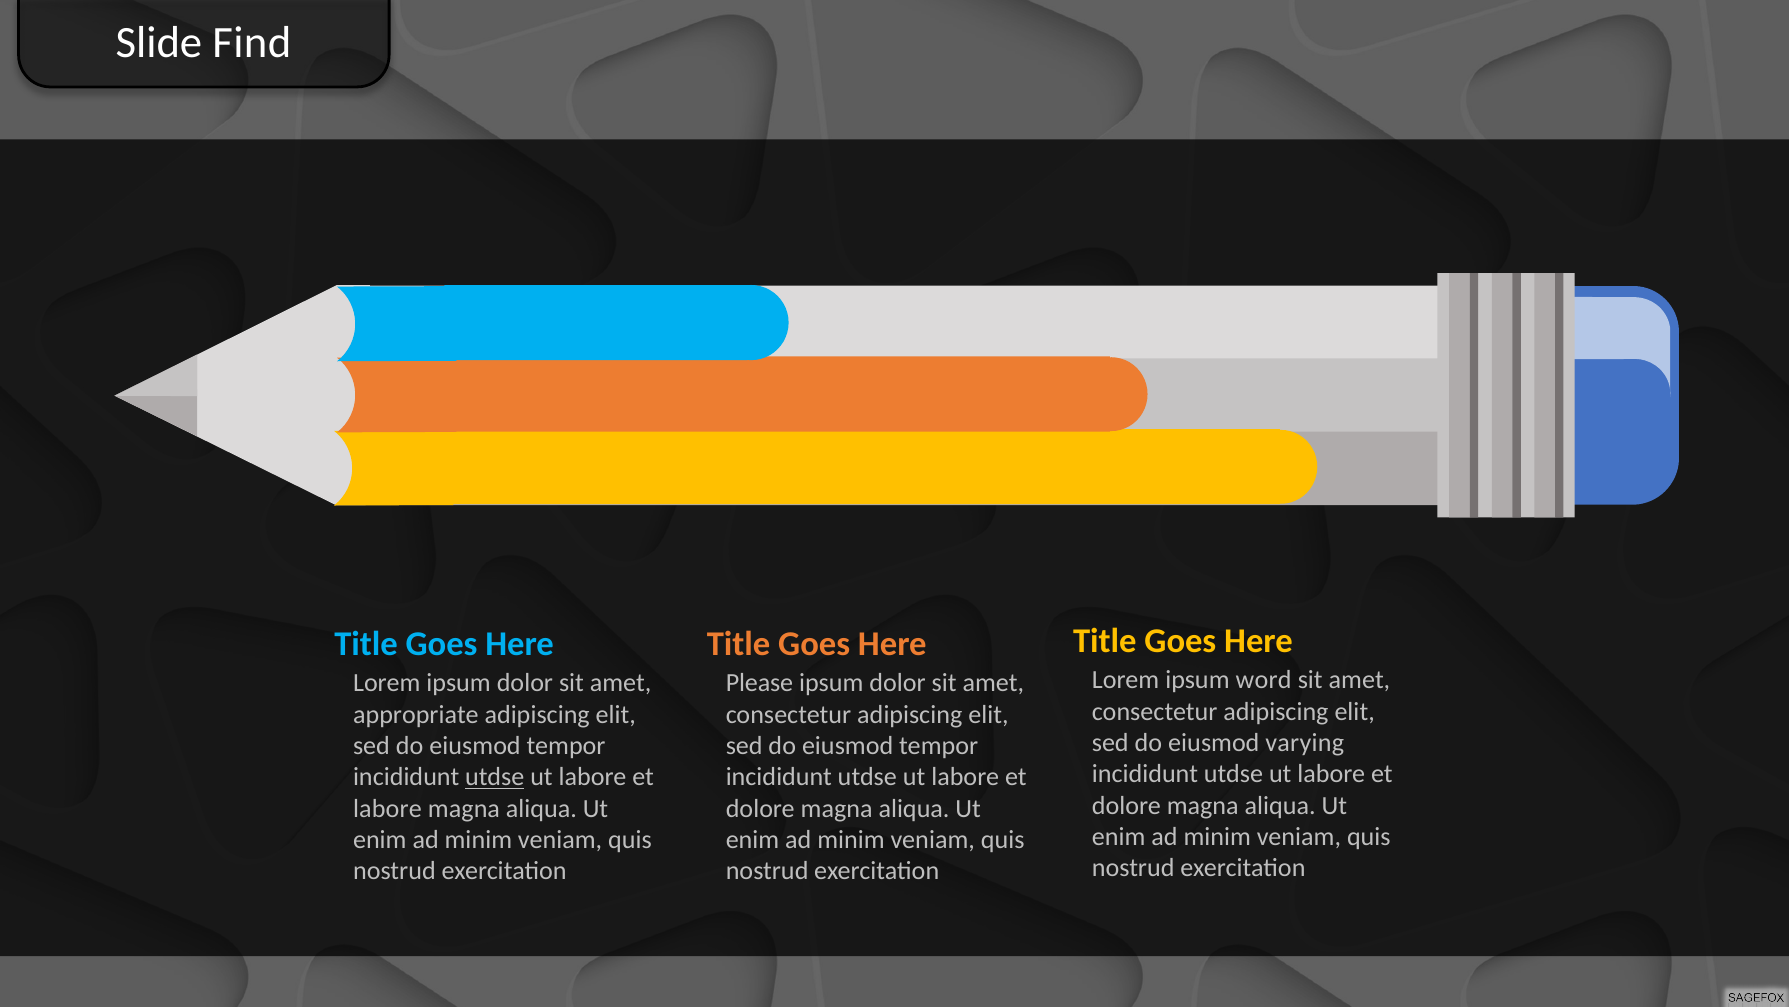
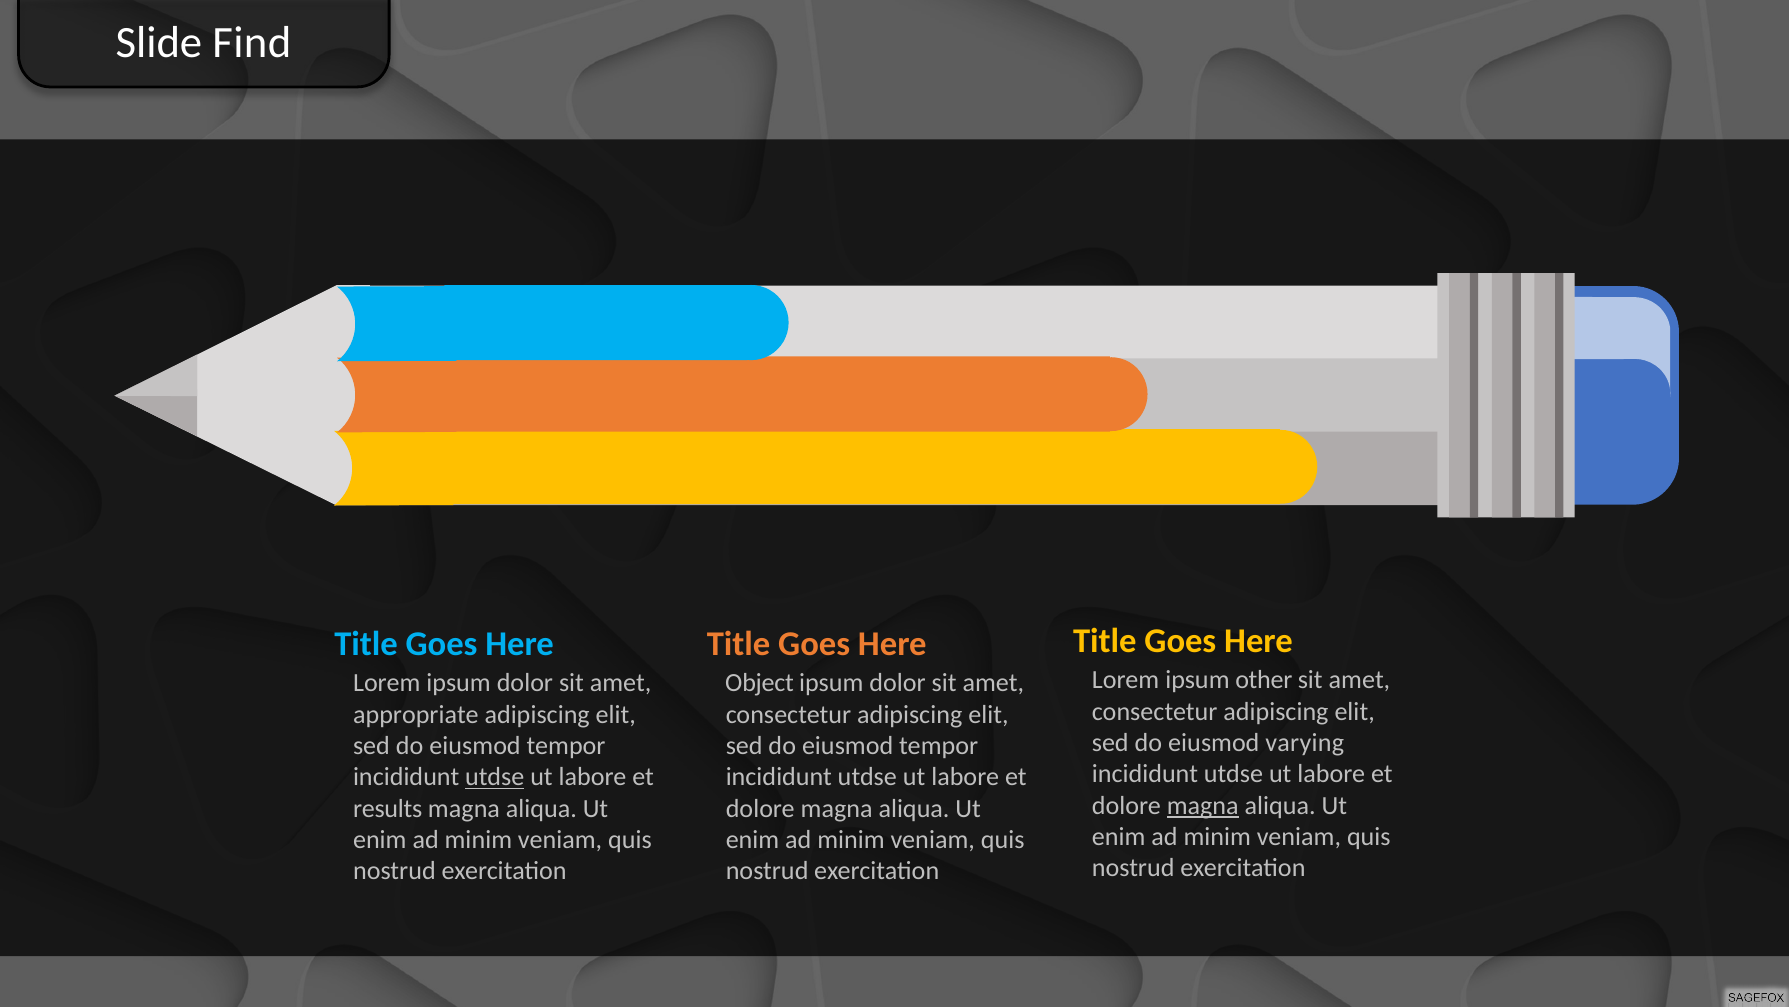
word: word -> other (1264, 680)
Please: Please -> Object (760, 683)
magna underline: none -> present (1203, 805)
labore: labore -> results (388, 808)
